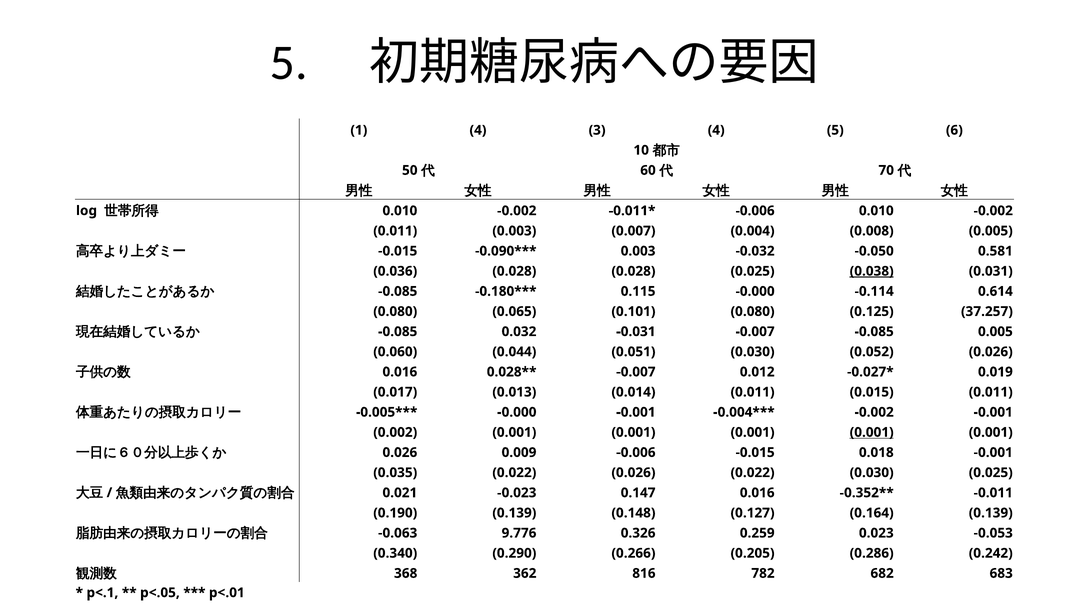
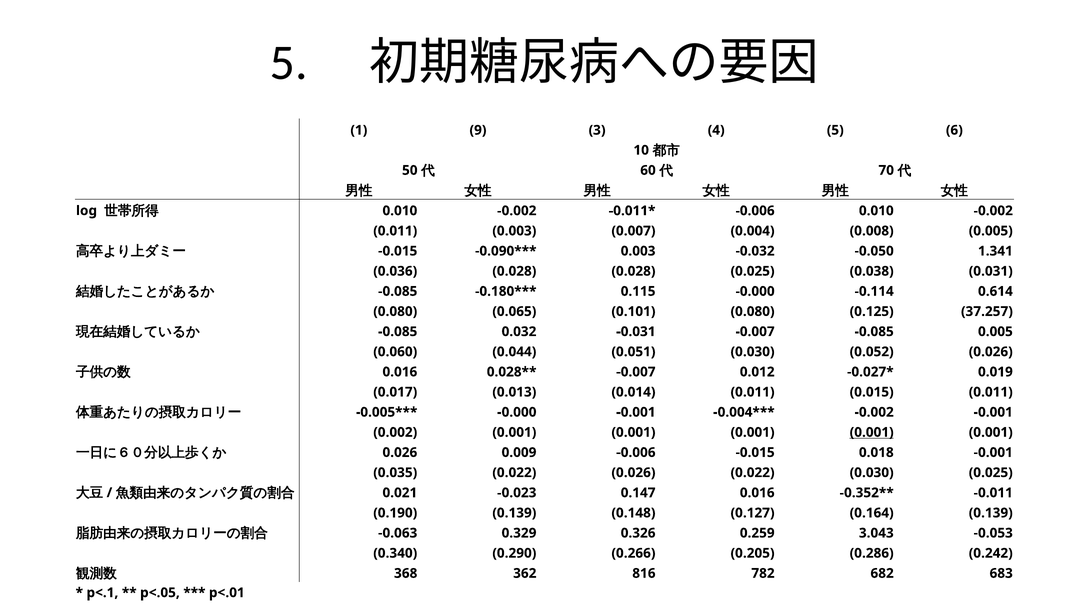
1 4: 4 -> 9 (478, 130)
0.581: 0.581 -> 1.341 (995, 251)
0.038 underline: present -> none (872, 271)
9.776: 9.776 -> 0.329 (519, 533)
0.023: 0.023 -> 3.043 (876, 533)
